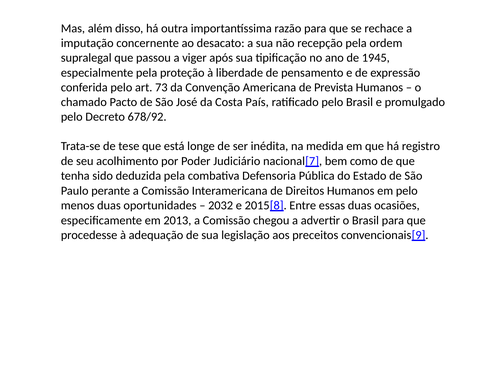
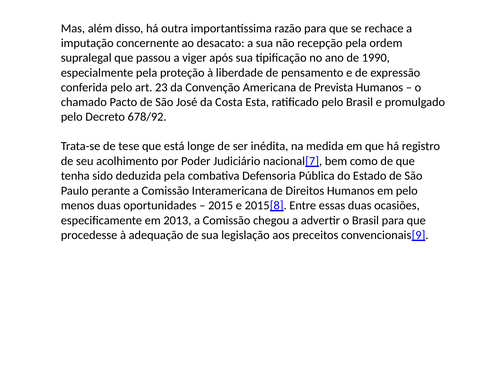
1945: 1945 -> 1990 (376, 58)
73: 73 -> 23 (161, 87)
País: País -> Esta (257, 102)
2032: 2032 -> 2015 (221, 206)
